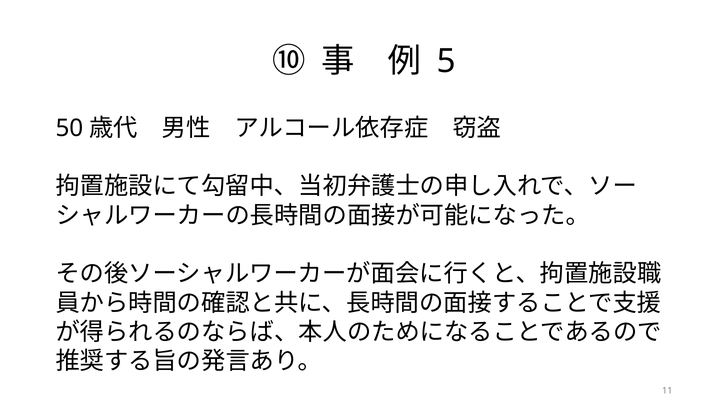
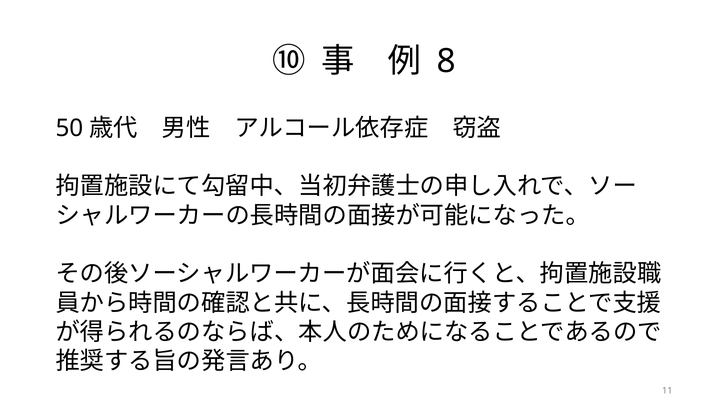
5: 5 -> 8 (446, 61)
